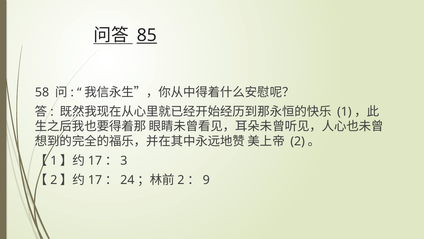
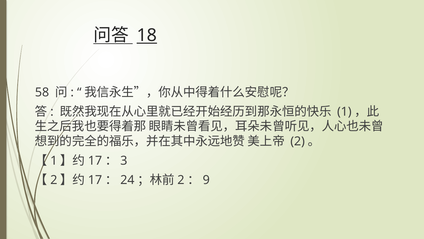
85: 85 -> 18 (147, 35)
